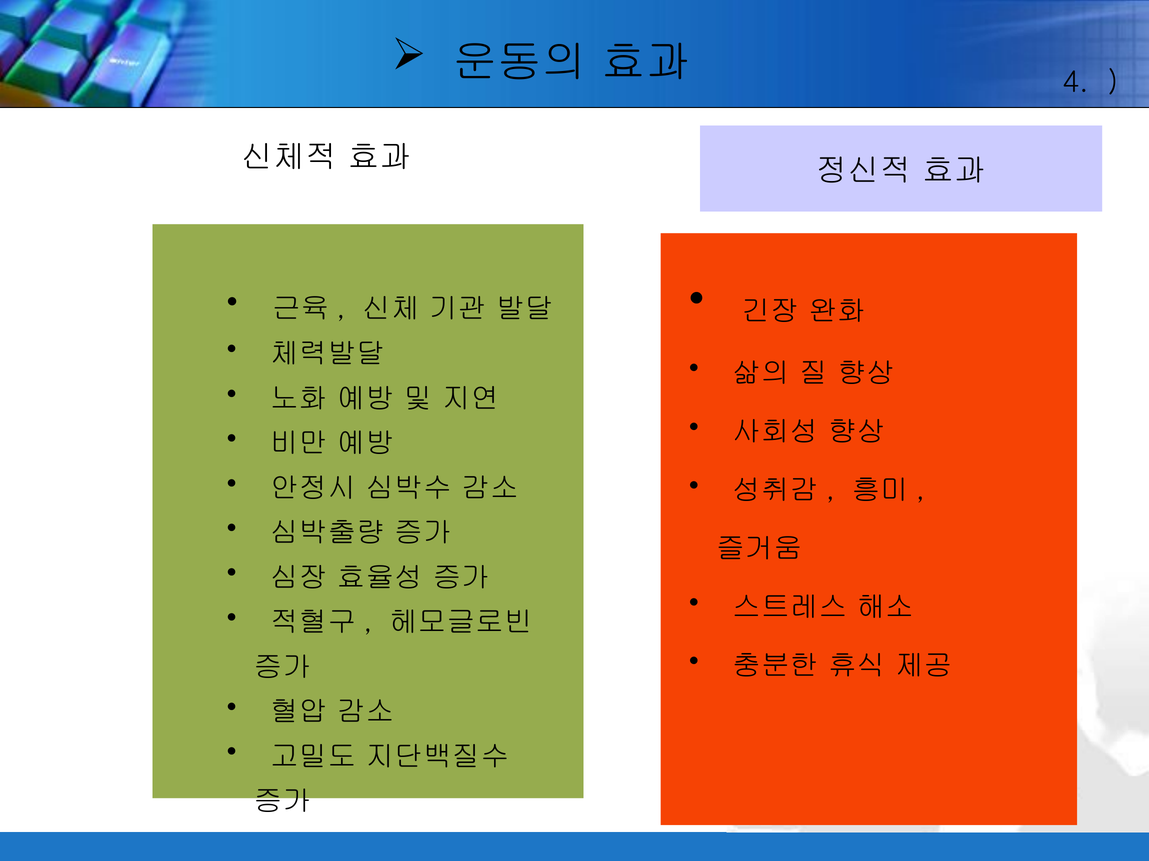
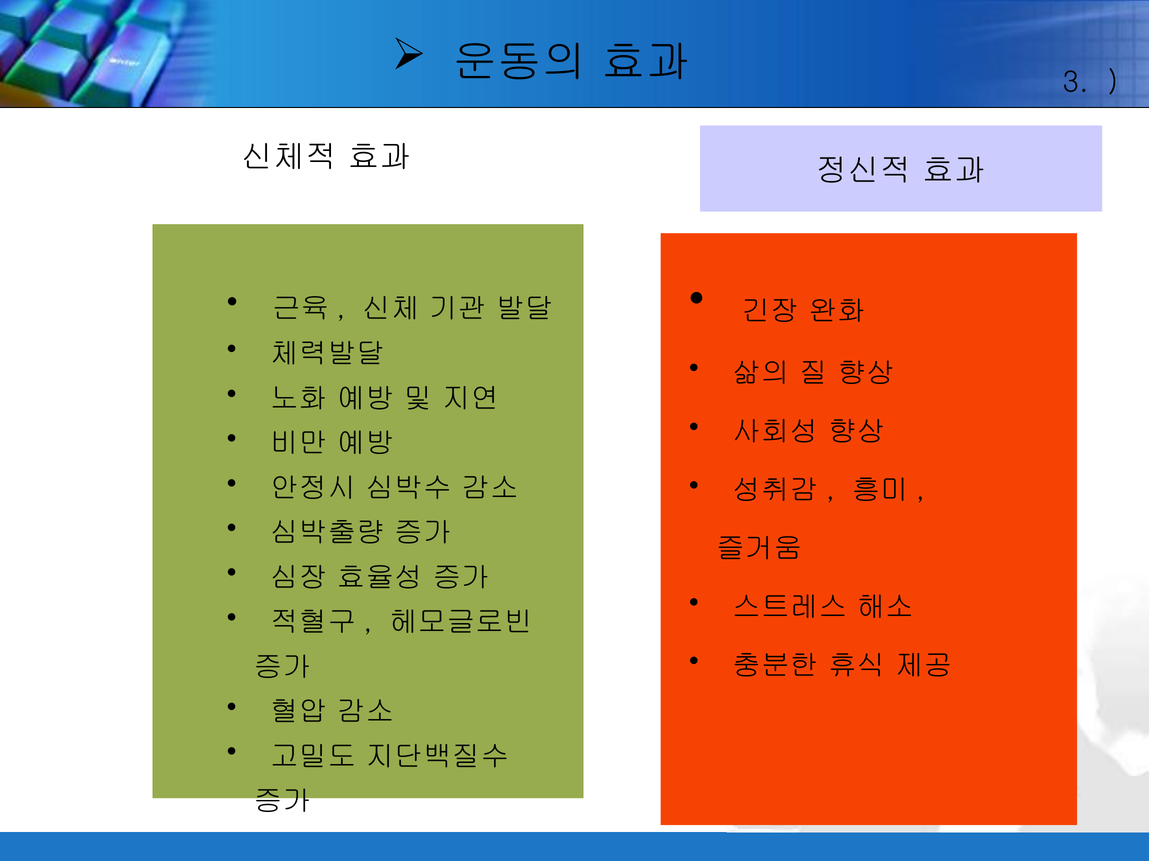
4: 4 -> 3 (1076, 82)
